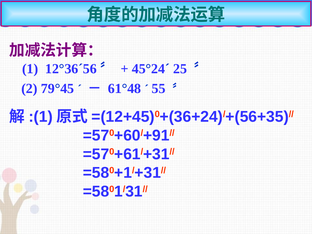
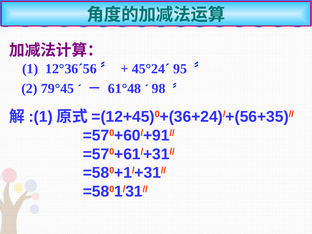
25: 25 -> 95 (180, 69)
55: 55 -> 98 (159, 89)
